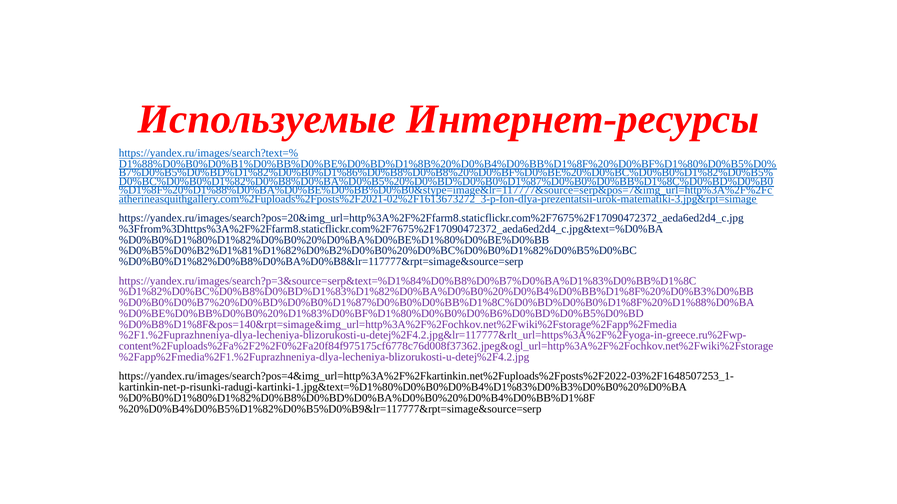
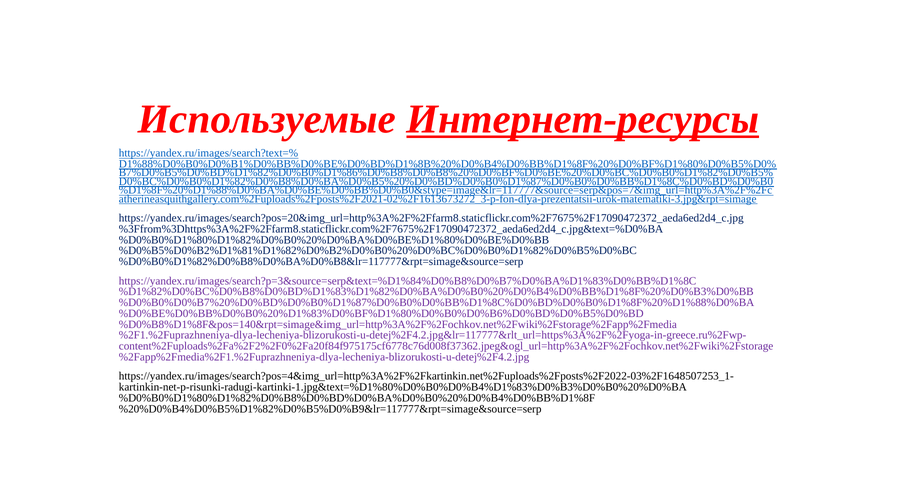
Интернет-ресурсы underline: none -> present (583, 119)
